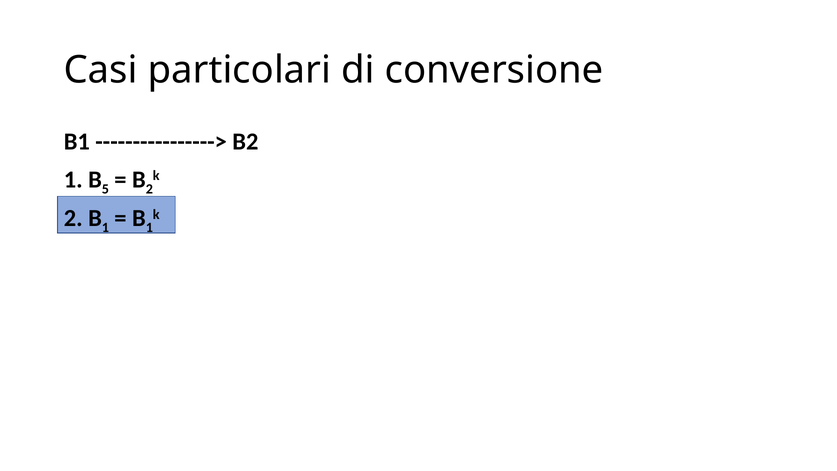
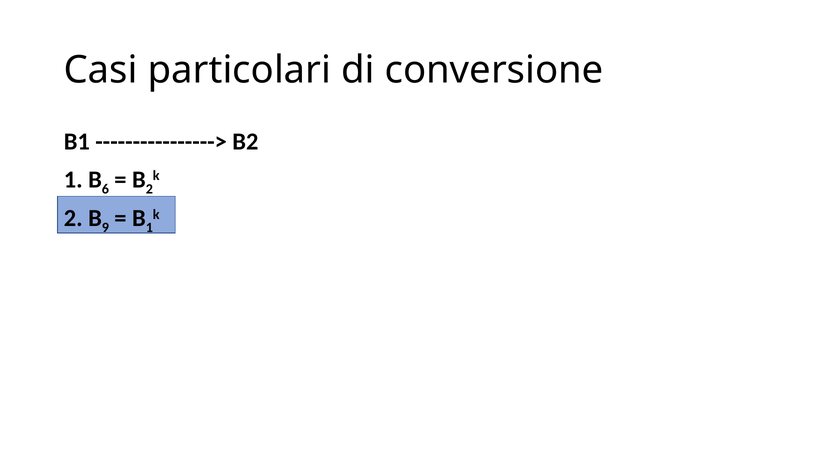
5: 5 -> 6 (105, 189)
1: 1 -> 9 (105, 228)
